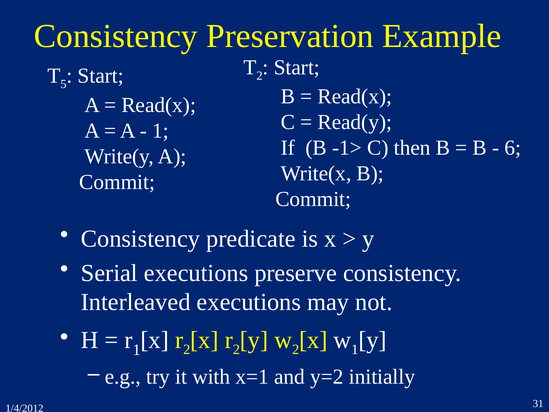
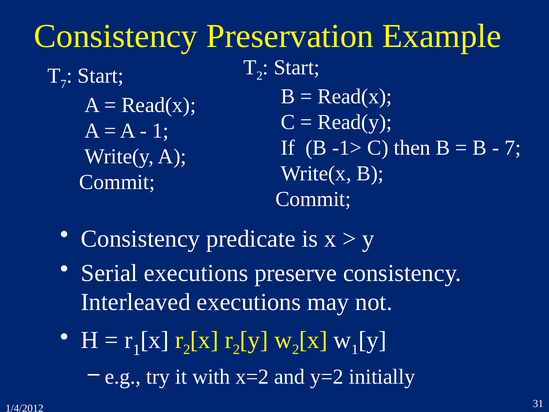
5: 5 -> 7 (63, 84)
6: 6 -> 7 (513, 148)
x=1: x=1 -> x=2 (252, 377)
